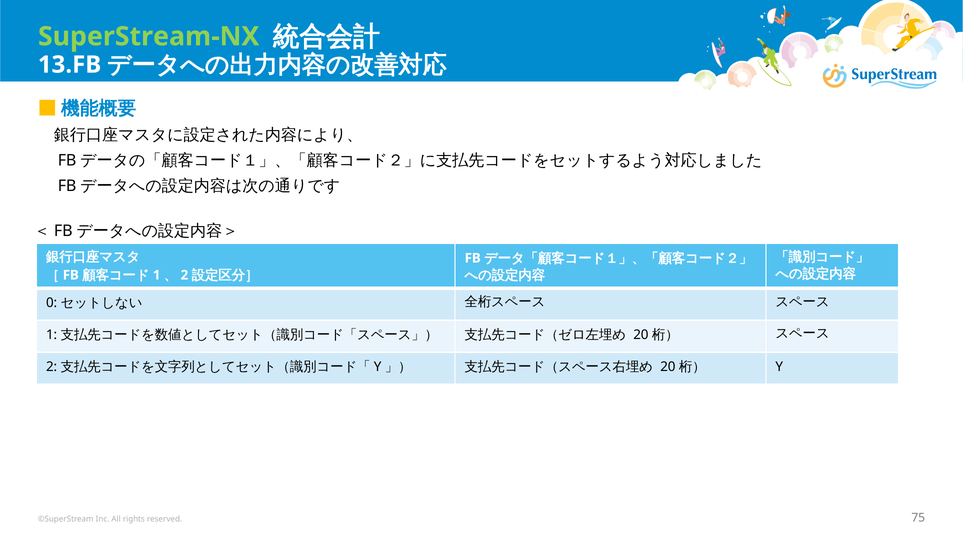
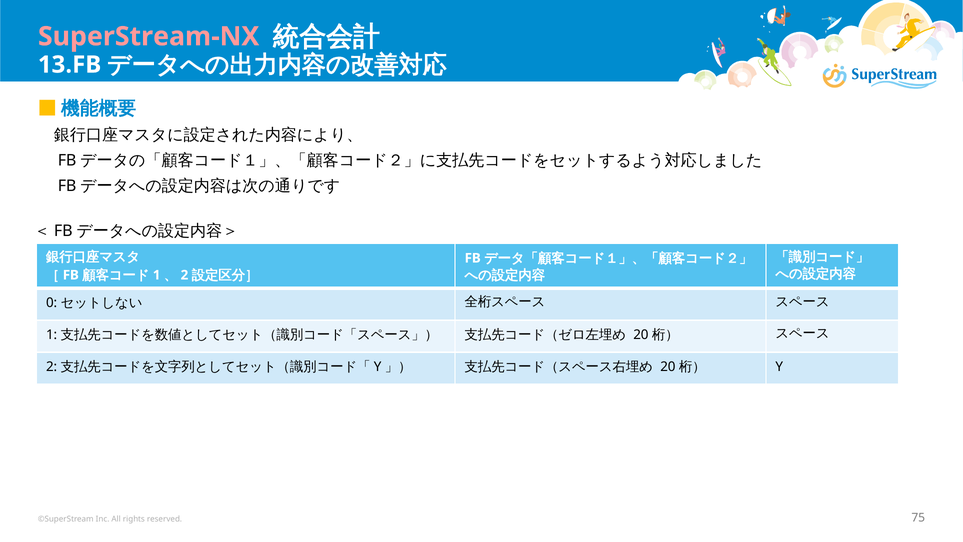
SuperStream-NX colour: light green -> pink (149, 36)
